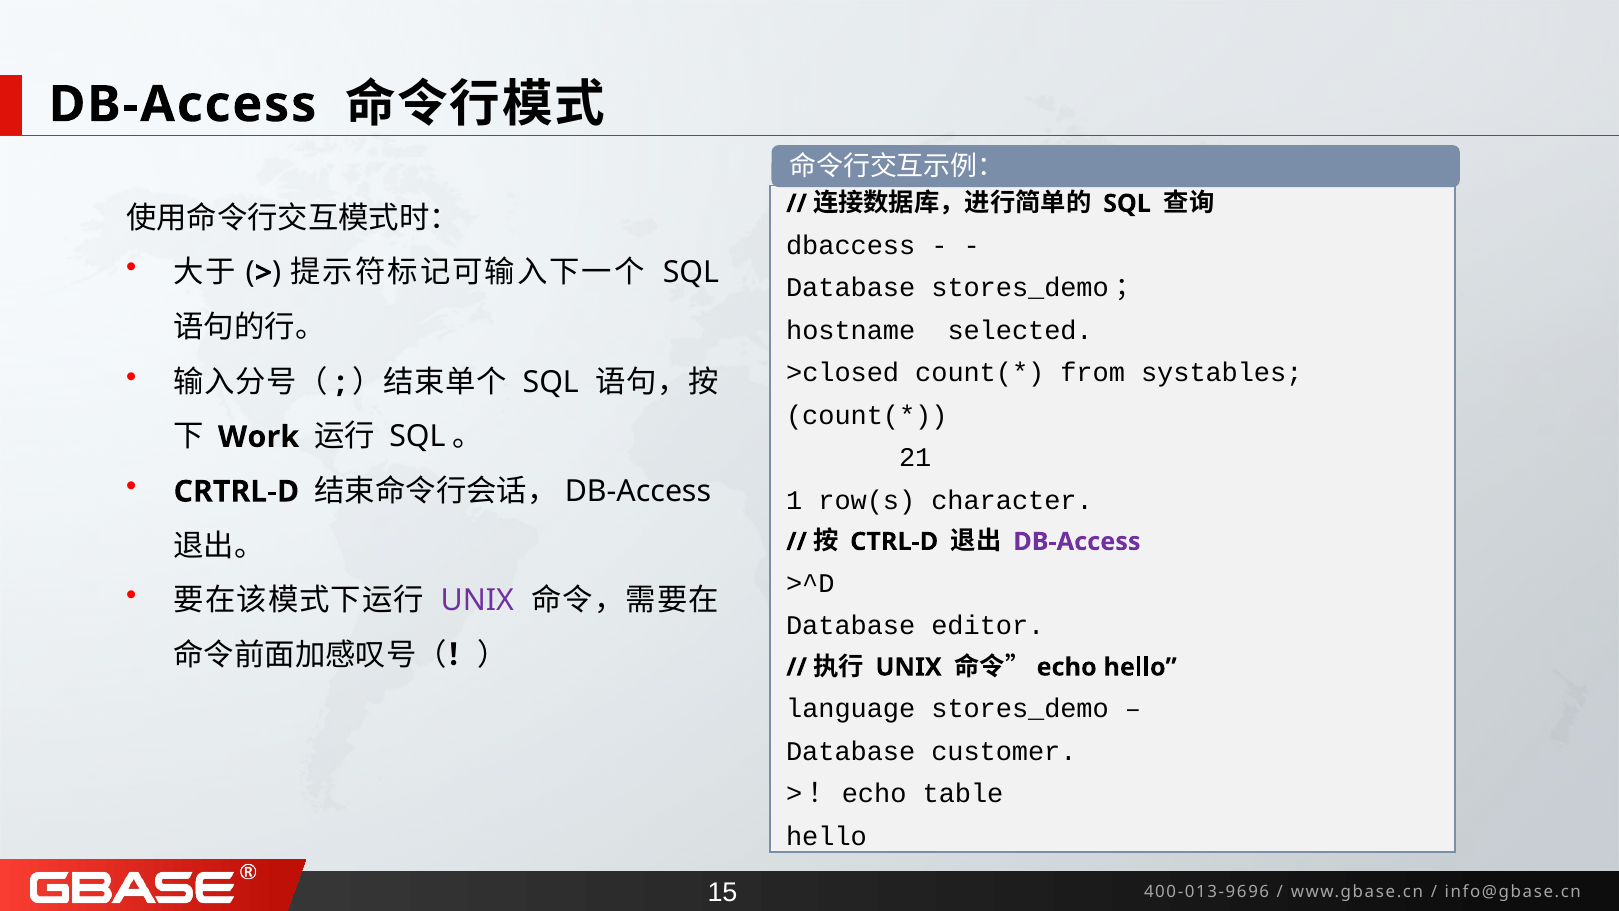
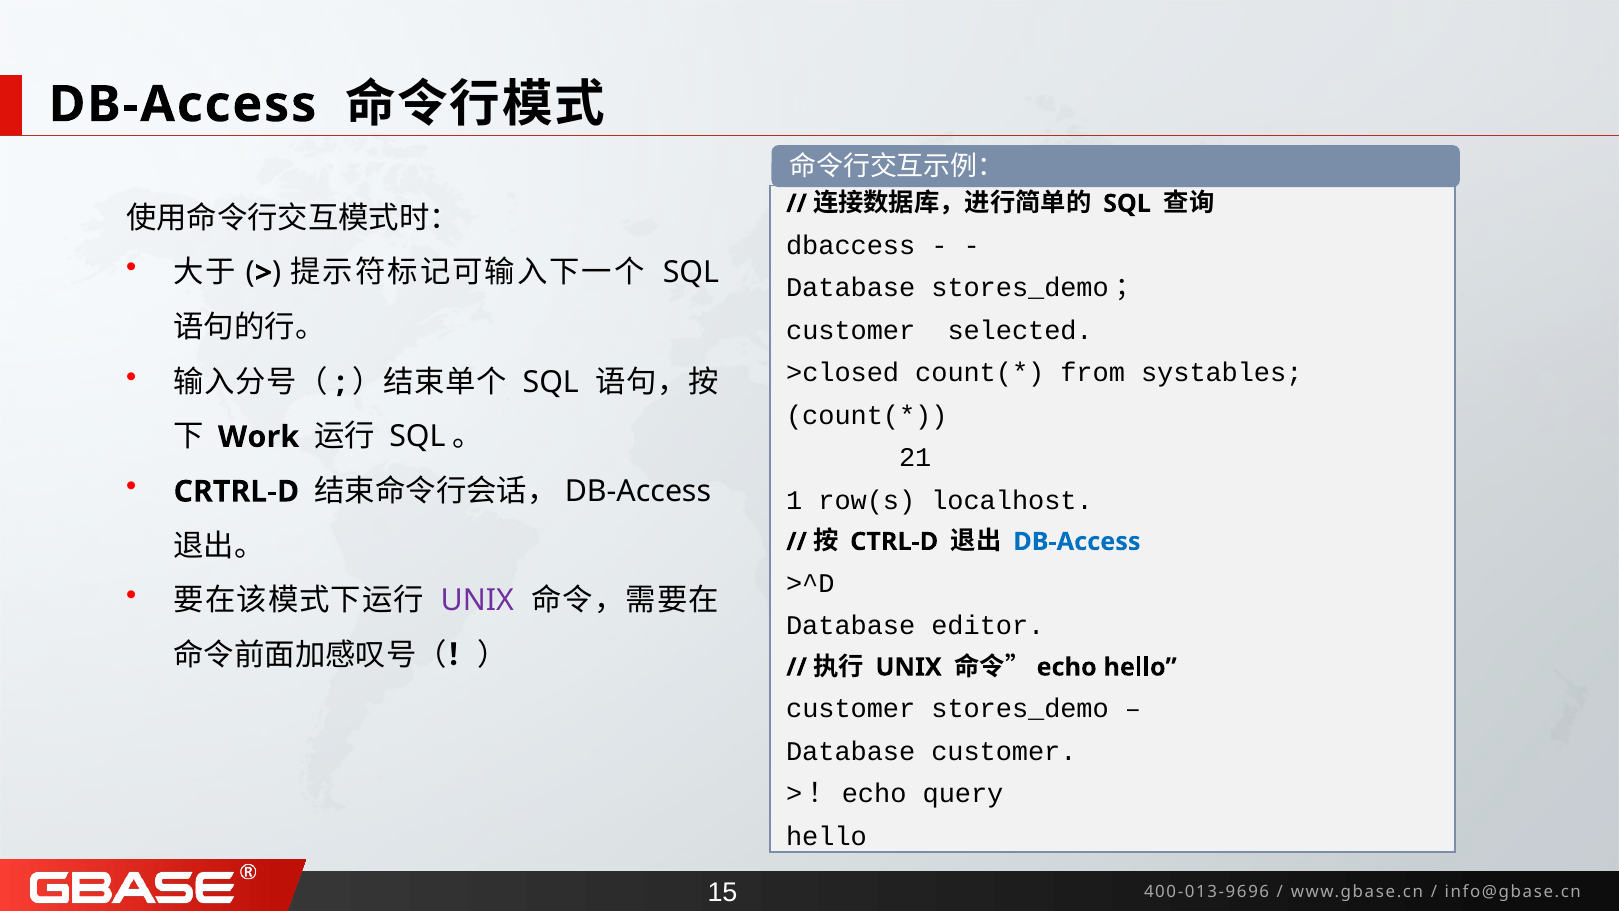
hostname: hostname -> customer (851, 330)
character: character -> localhost (1012, 500)
DB-Access colour: purple -> blue (1077, 541)
language: language -> customer (851, 709)
table: table -> query (963, 794)
